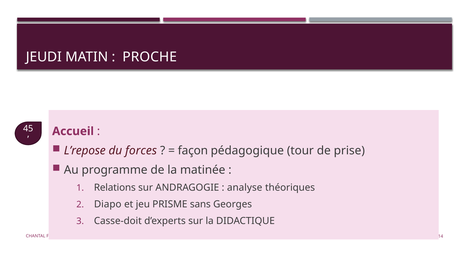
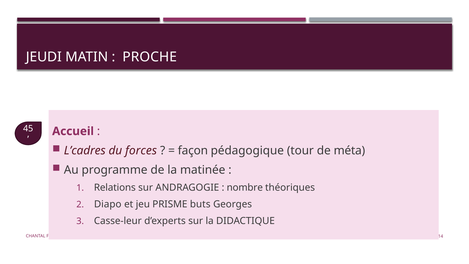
L’repose: L’repose -> L’cadres (85, 150)
prise: prise -> méta (349, 150)
analyse: analyse -> nombre (245, 188)
sans: sans -> buts (200, 204)
Casse-doit: Casse-doit -> Casse-leur (118, 221)
